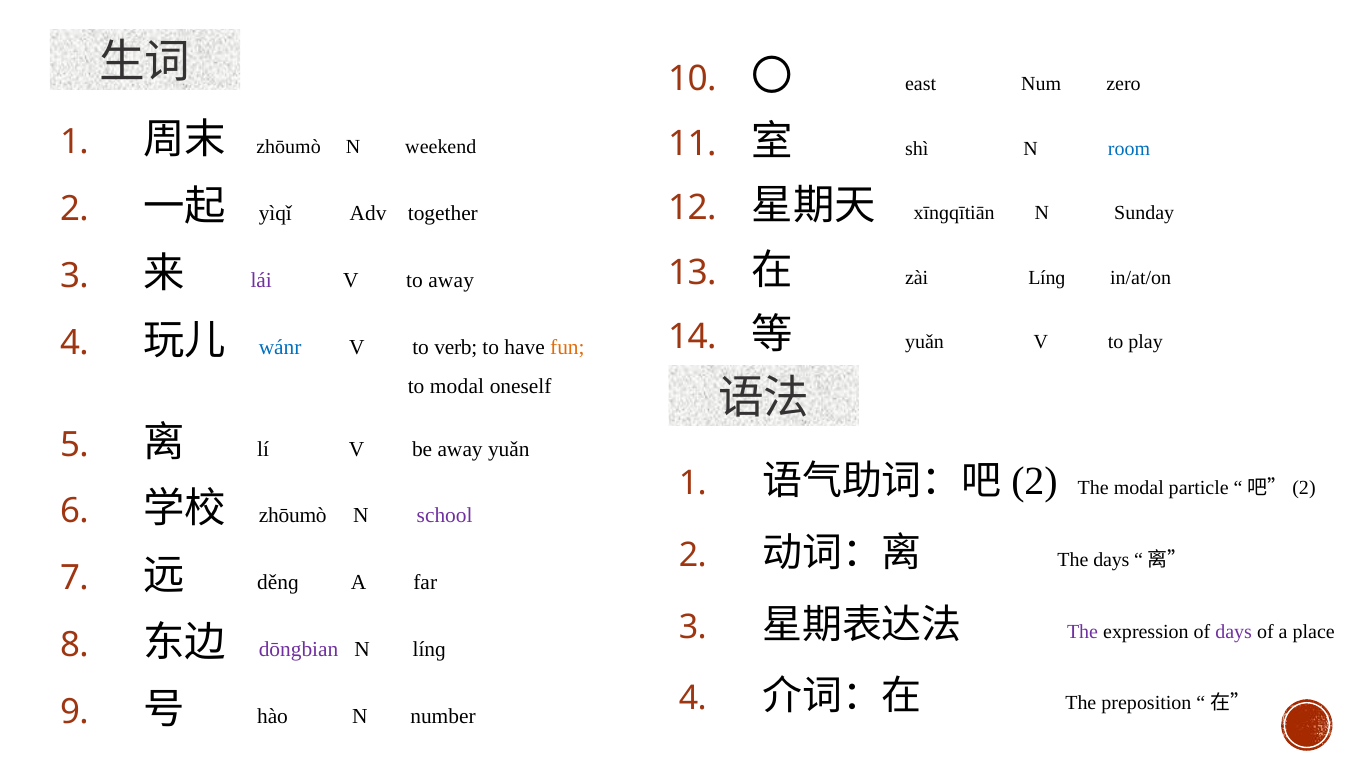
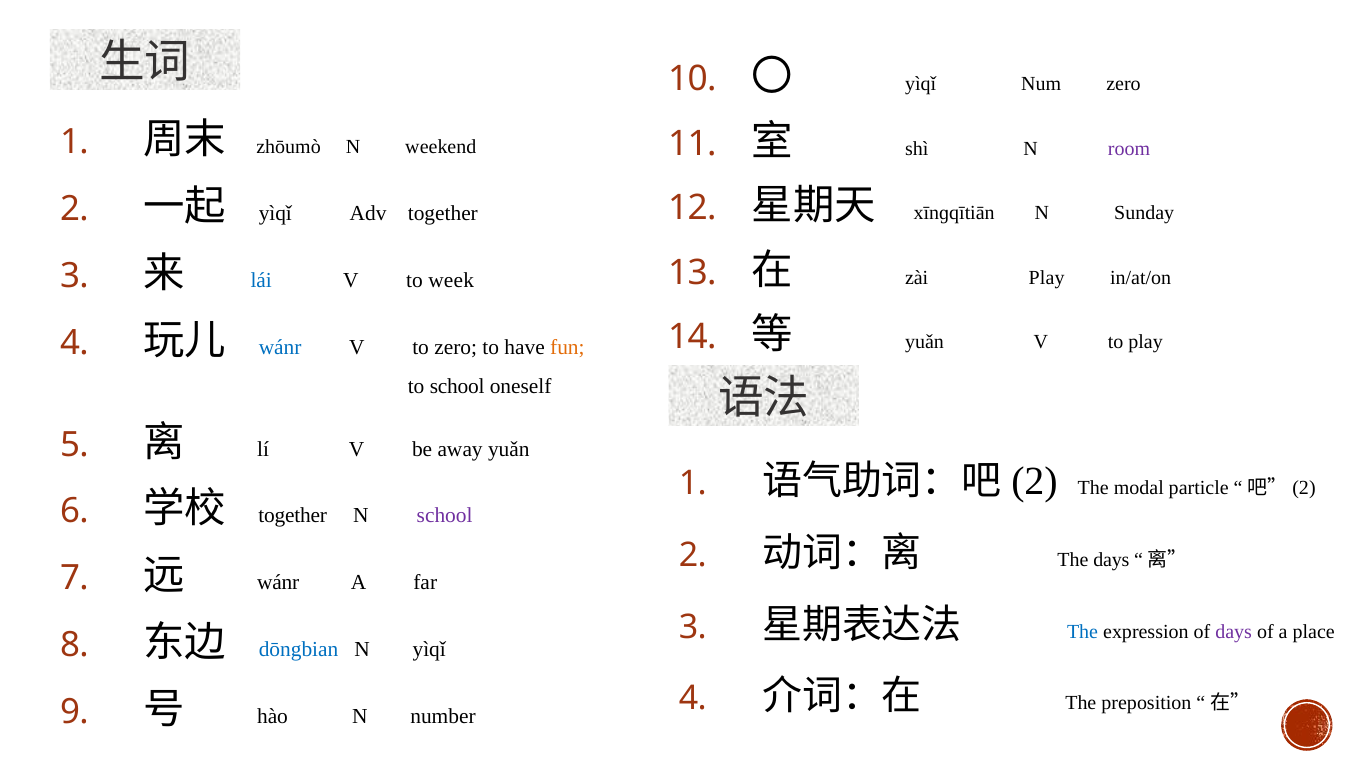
〇 east: east -> yìqǐ (921, 84)
room colour: blue -> purple (1129, 149)
zài Línɡ: Línɡ -> Play (1047, 278)
lái colour: purple -> blue (261, 281)
to away: away -> week (451, 281)
to verb: verb -> zero (456, 348)
to modal: modal -> school (457, 386)
zhōumò: zhōumò -> together (293, 516)
děnɡ: děnɡ -> wánr (278, 583)
The colour: purple -> blue (1083, 632)
dōngbian colour: purple -> blue (299, 650)
N línɡ: línɡ -> yìqǐ (429, 650)
